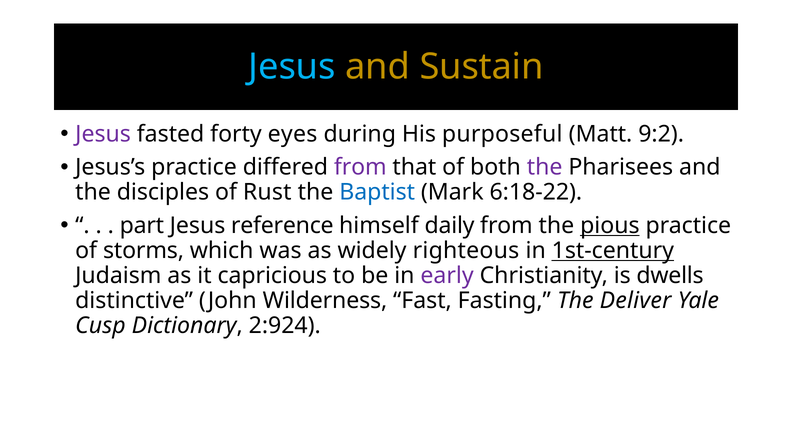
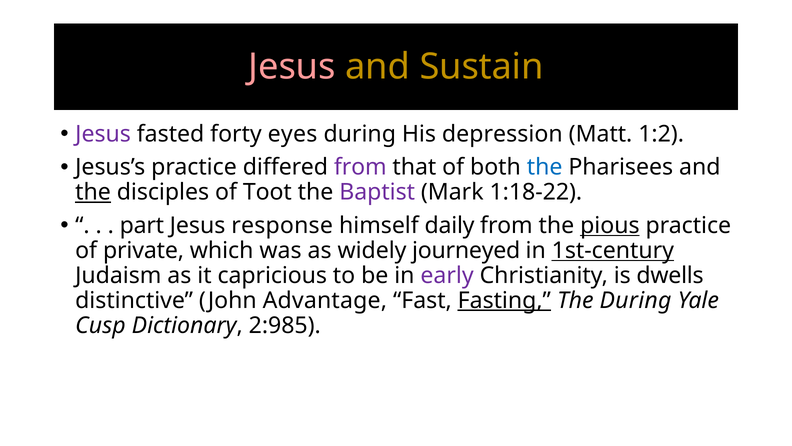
Jesus colour: light blue -> pink (292, 67)
purposeful: purposeful -> depression (502, 134)
9:2: 9:2 -> 1:2 (661, 134)
the colour: purple -> blue (545, 167)
the underline: none -> present (93, 192)
Rust: Rust -> Toot (267, 192)
Baptist colour: blue -> purple (377, 192)
6:18-22: 6:18-22 -> 1:18-22 (536, 192)
reference: reference -> response (282, 225)
storms: storms -> private (143, 250)
righteous: righteous -> journeyed (466, 250)
Wilderness: Wilderness -> Advantage (325, 300)
Fasting underline: none -> present (504, 300)
The Deliver: Deliver -> During (636, 300)
2:924: 2:924 -> 2:985 (285, 325)
